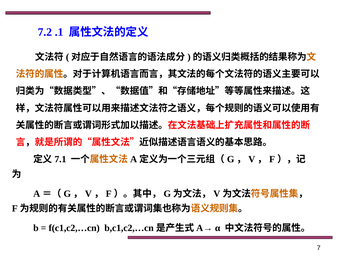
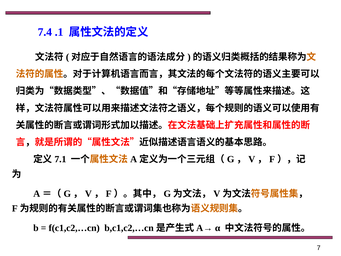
7.2: 7.2 -> 7.4 (45, 32)
